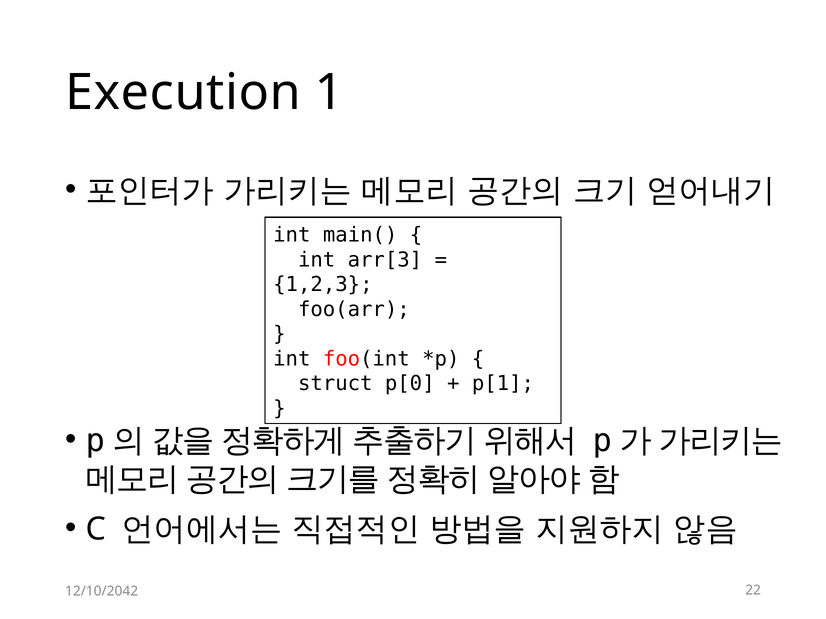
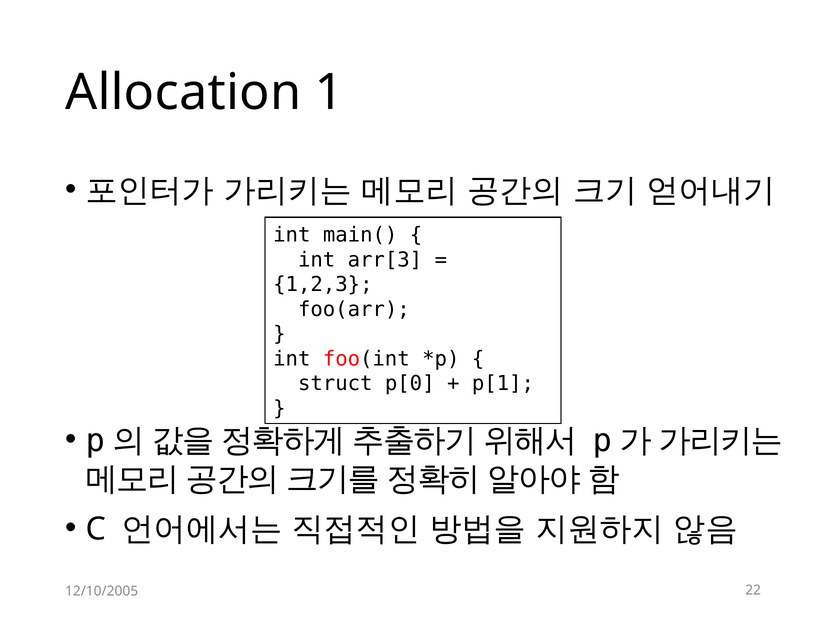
Execution: Execution -> Allocation (183, 93)
12/10/2042: 12/10/2042 -> 12/10/2005 (102, 592)
